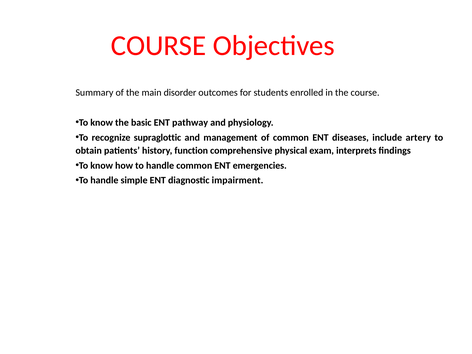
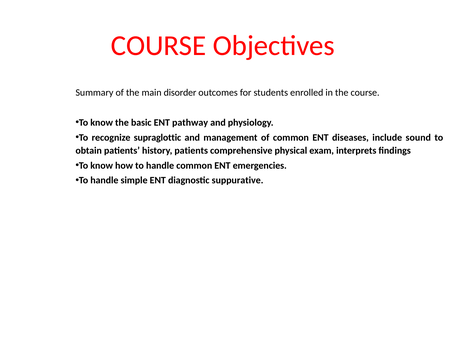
artery: artery -> sound (418, 138)
history function: function -> patients (191, 151)
impairment: impairment -> suppurative (238, 180)
